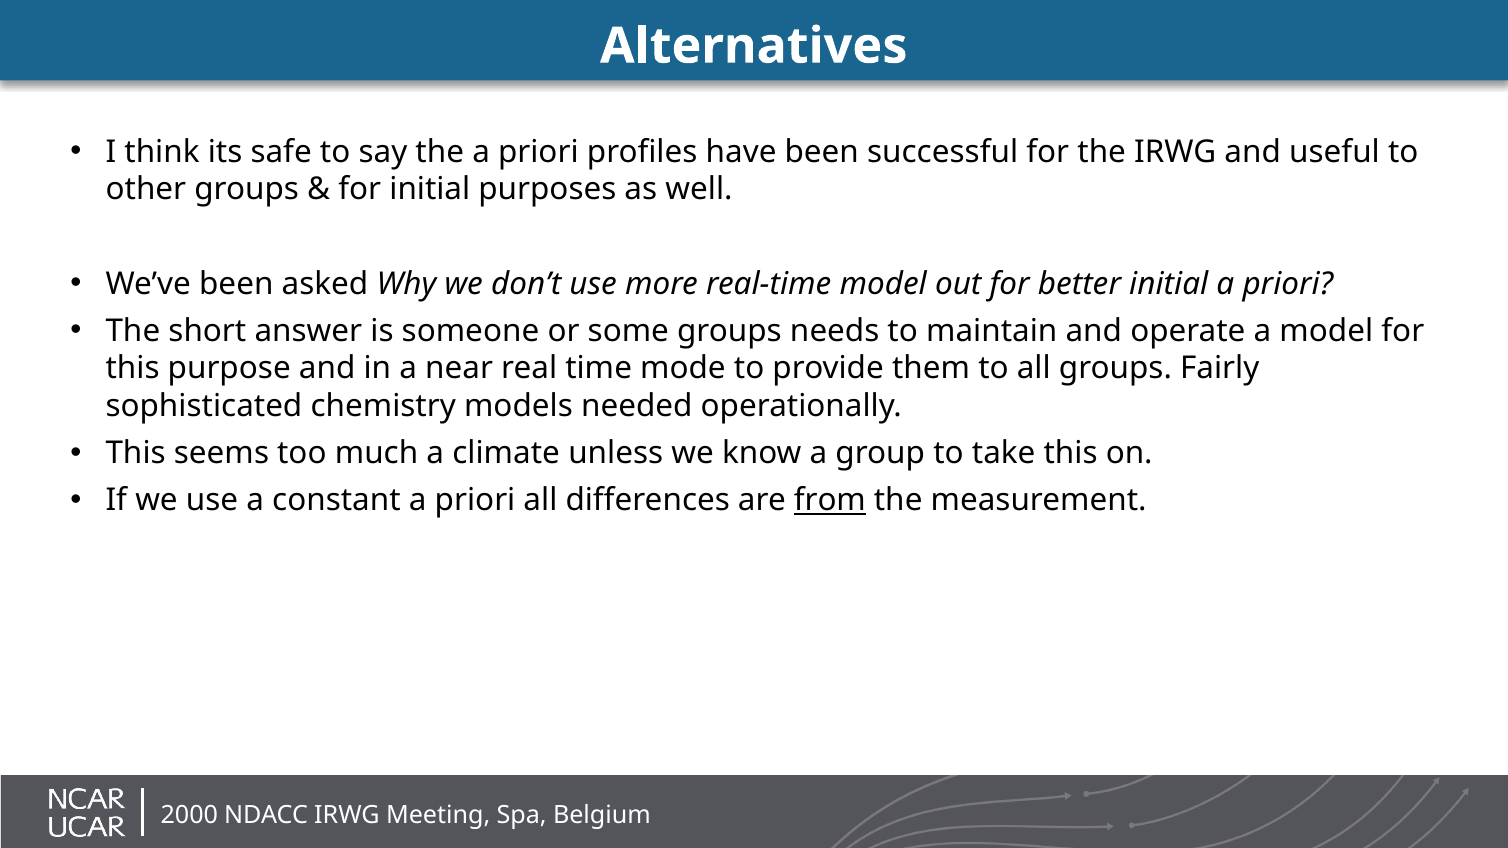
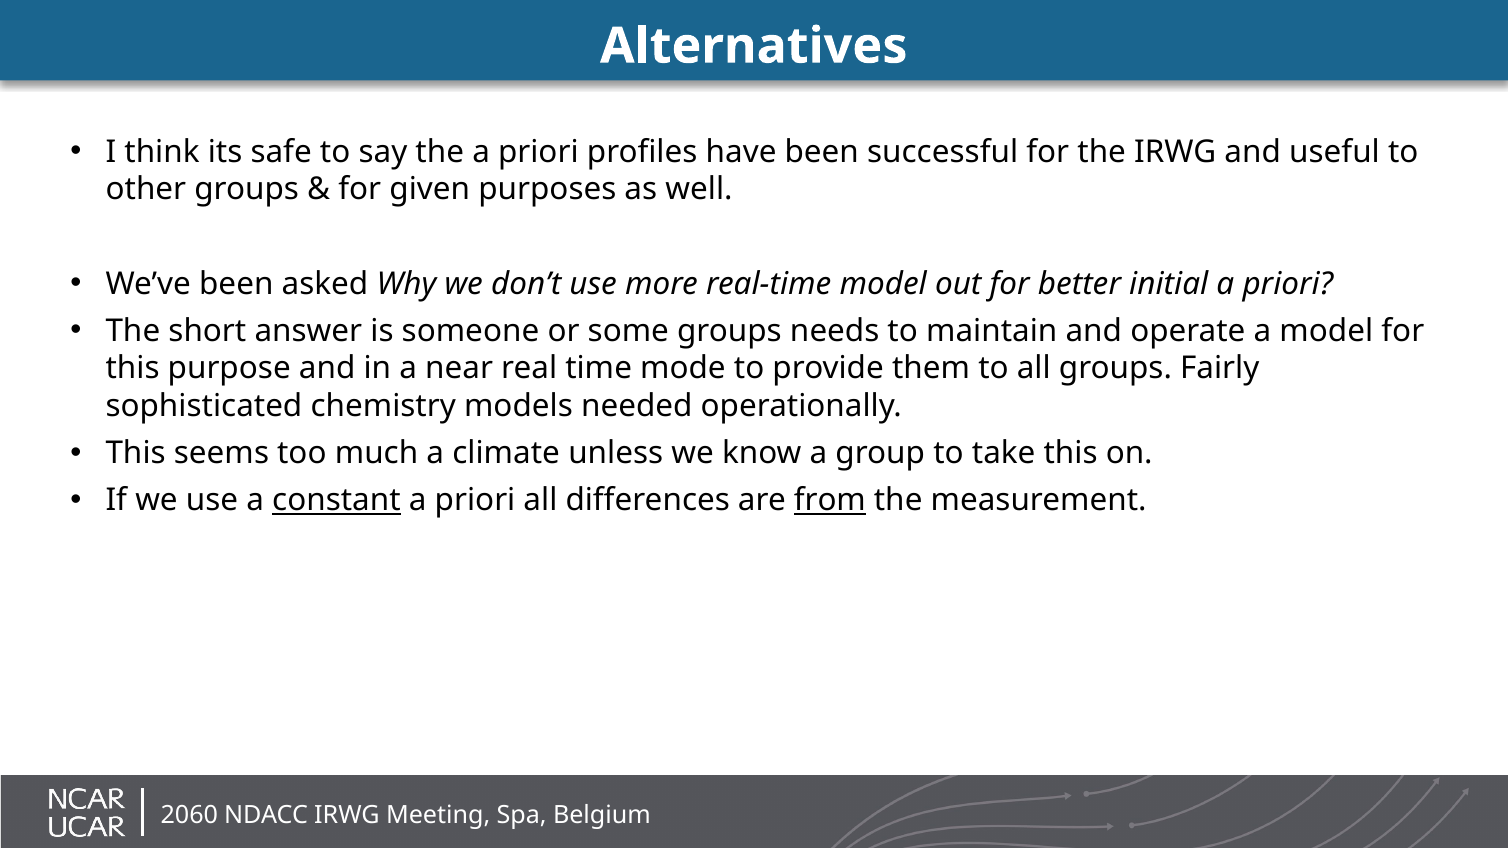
for initial: initial -> given (430, 190)
constant underline: none -> present (336, 501)
2000: 2000 -> 2060 (189, 815)
